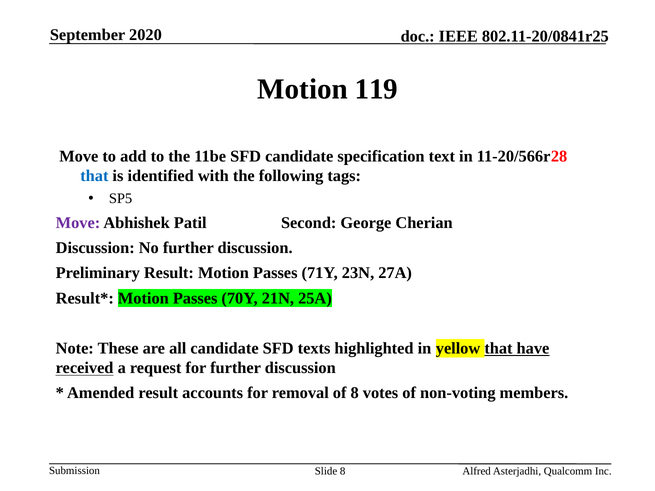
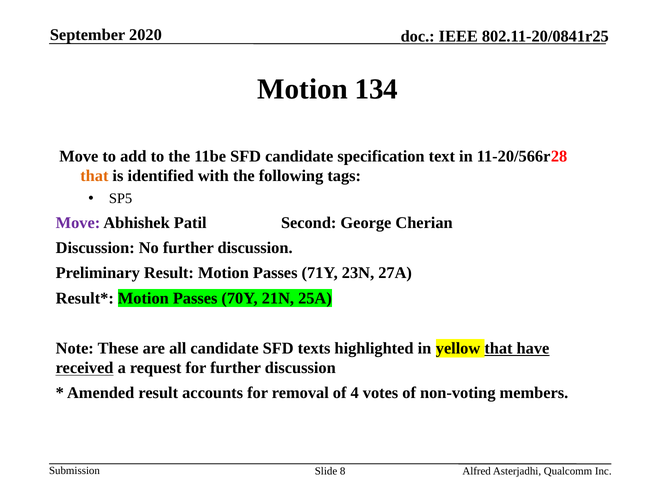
119: 119 -> 134 (376, 89)
that colour: blue -> orange (94, 176)
of 8: 8 -> 4 (355, 393)
